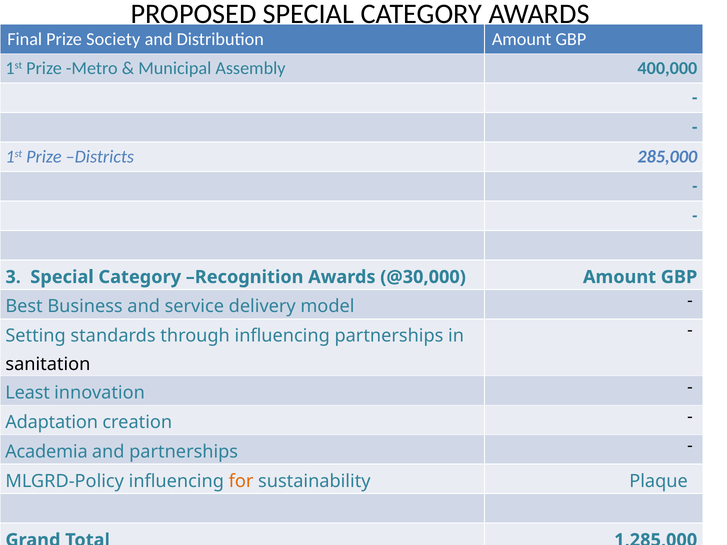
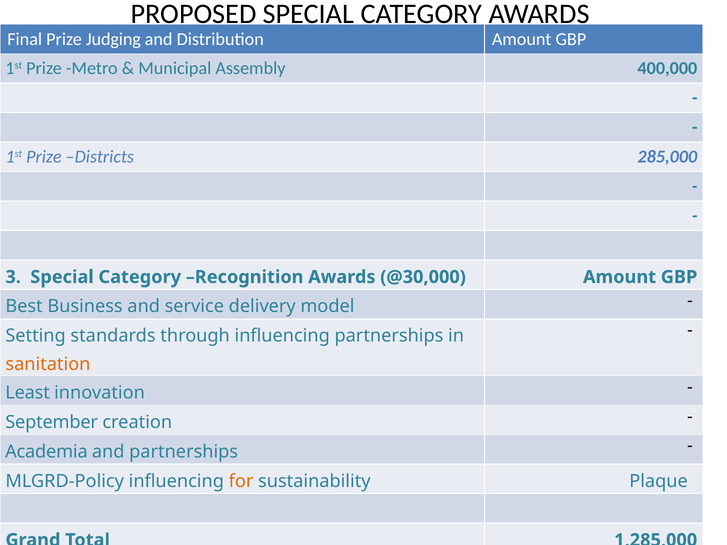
Society: Society -> Judging (113, 39)
sanitation colour: black -> orange (48, 365)
Adaptation: Adaptation -> September (52, 422)
